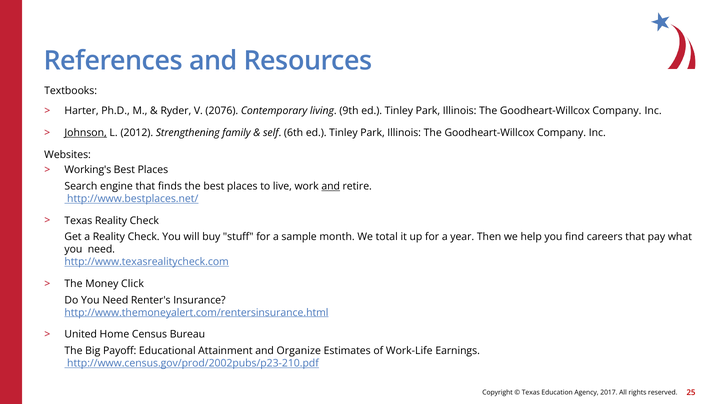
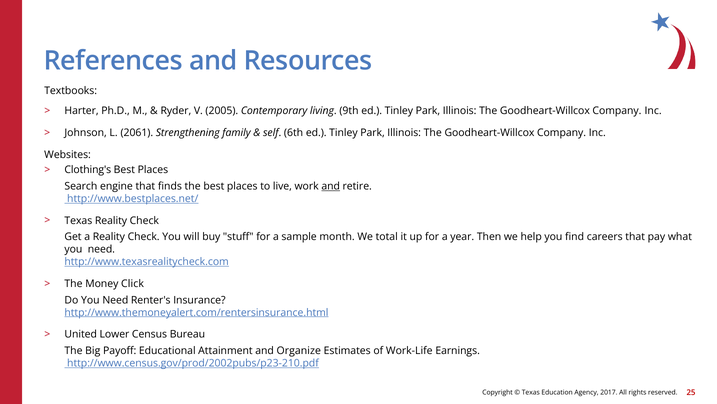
2076: 2076 -> 2005 (222, 111)
Johnson underline: present -> none (86, 133)
2012: 2012 -> 2061 (137, 133)
Working's: Working's -> Clothing's (88, 170)
Home: Home -> Lower (114, 334)
